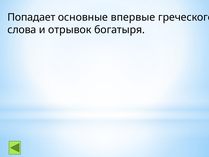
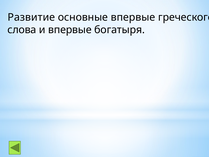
Попадает: Попадает -> Развитие (31, 17)
и отрывок: отрывок -> впервые (70, 30)
